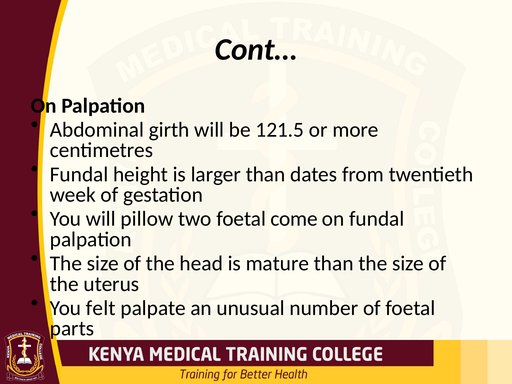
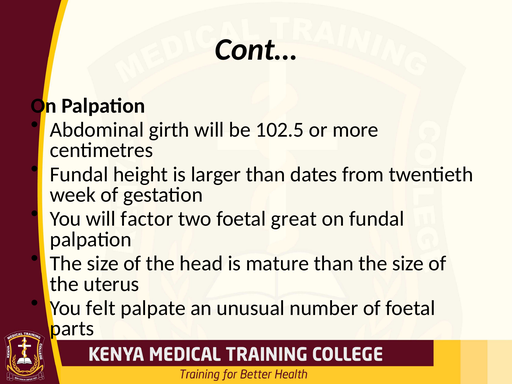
121.5: 121.5 -> 102.5 (280, 130)
pillow: pillow -> factor (147, 219)
come: come -> great (294, 219)
